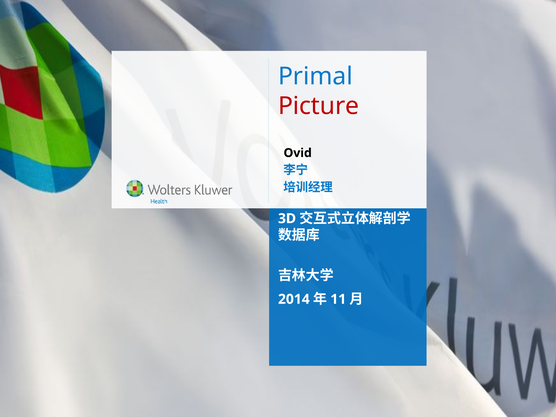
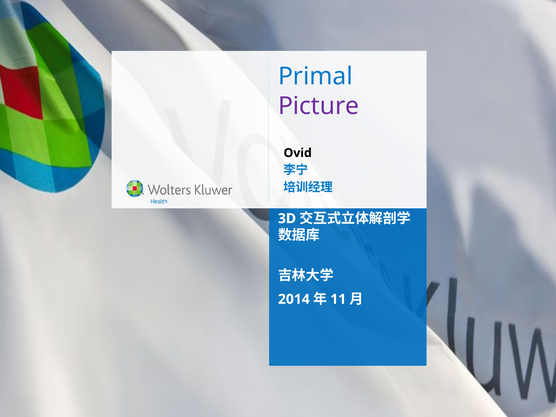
Picture colour: red -> purple (319, 106)
